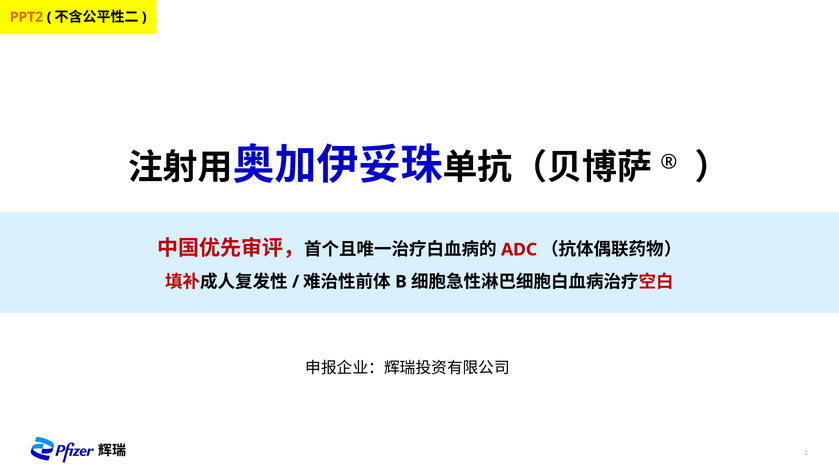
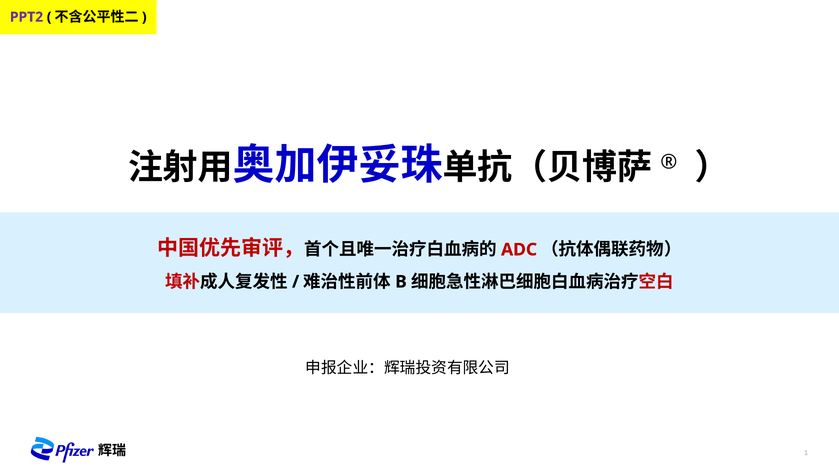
PPT2 colour: orange -> purple (27, 17)
